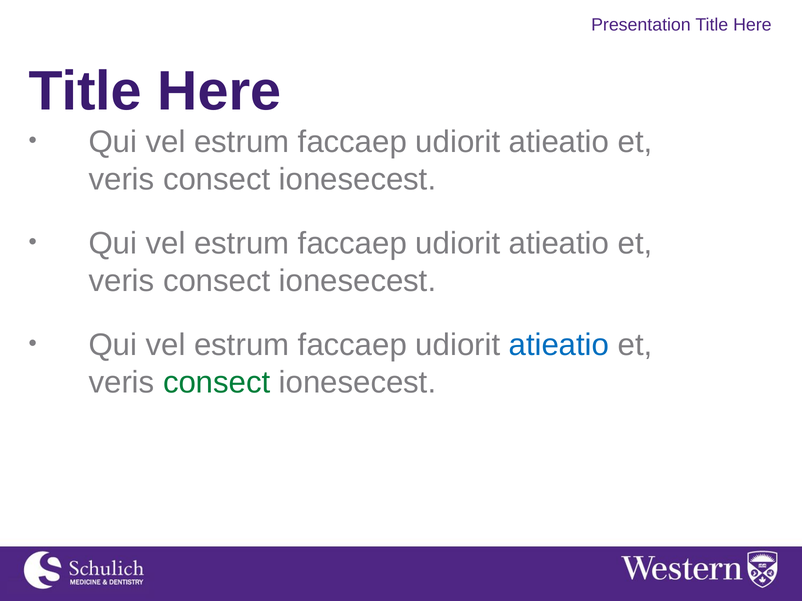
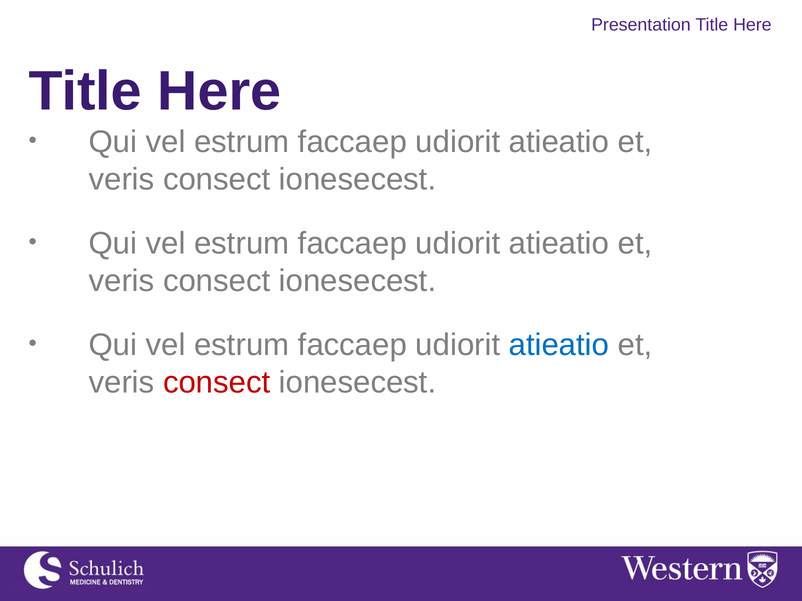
consect colour: green -> red (217, 383)
